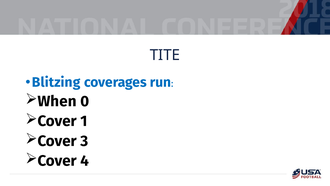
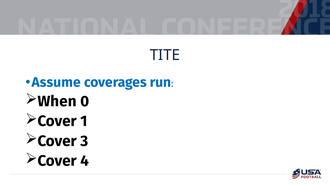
Blitzing: Blitzing -> Assume (56, 82)
